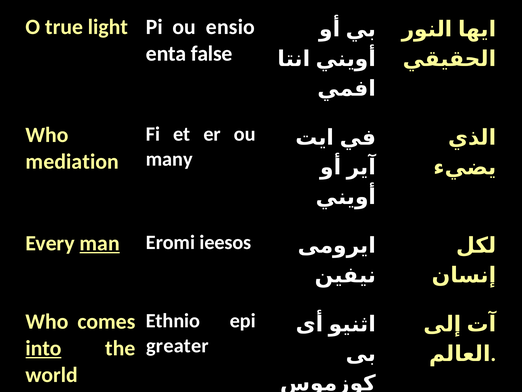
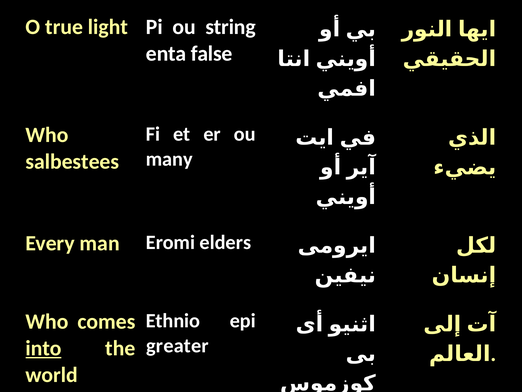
ensio: ensio -> string (231, 27)
mediation: mediation -> salbestees (72, 161)
man underline: present -> none (100, 243)
ieesos: ieesos -> elders (225, 242)
